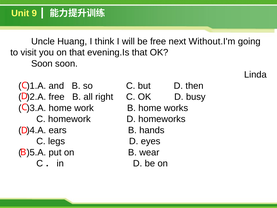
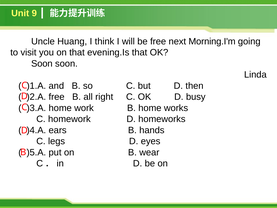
Without.I'm: Without.I'm -> Morning.I'm (212, 41)
